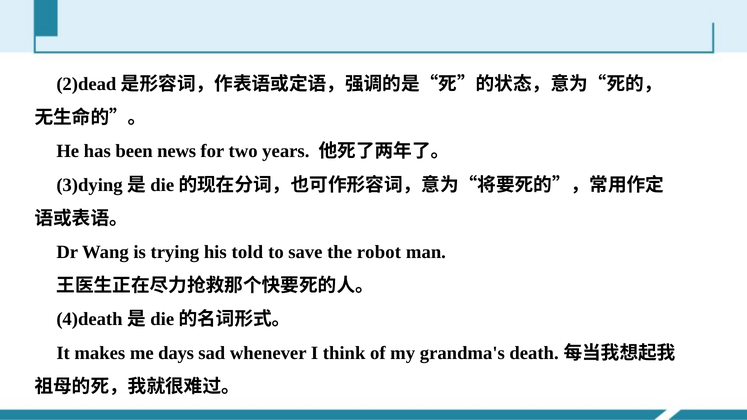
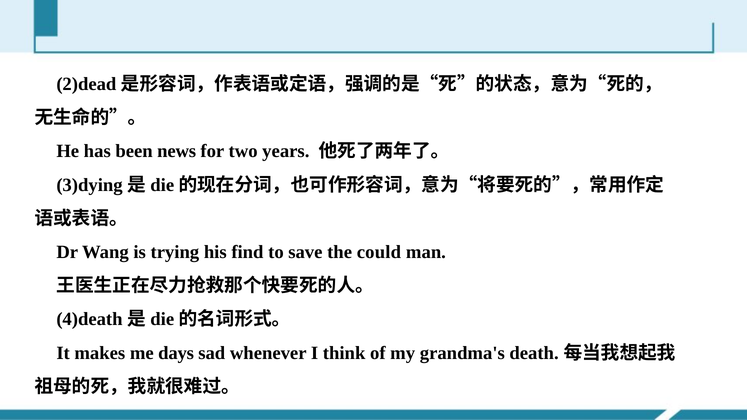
told: told -> find (247, 252)
robot: robot -> could (379, 252)
